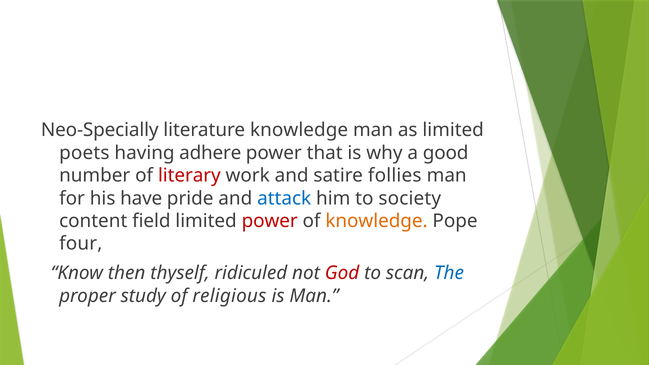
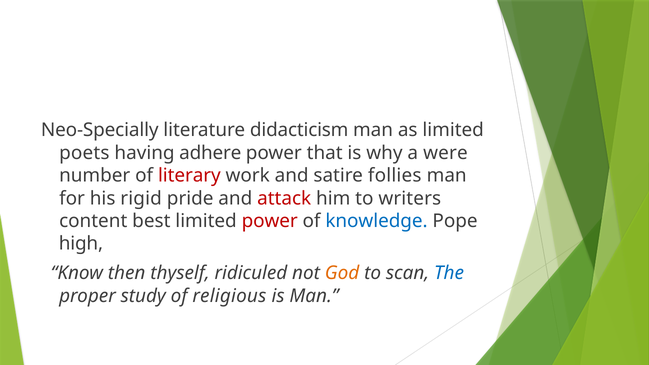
literature knowledge: knowledge -> didacticism (299, 130)
good: good -> were (445, 153)
have: have -> rigid (141, 198)
attack colour: blue -> red (284, 198)
society: society -> writers (410, 198)
field: field -> best (151, 221)
knowledge colour: orange -> blue (377, 221)
four: four -> high (81, 244)
God colour: red -> orange (342, 273)
